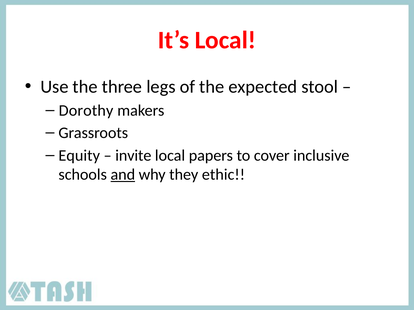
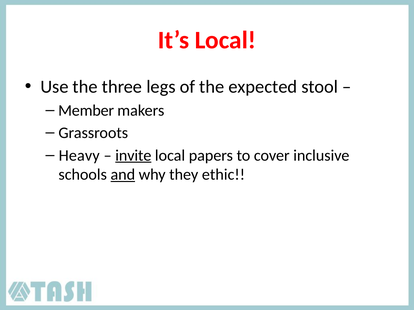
Dorothy: Dorothy -> Member (86, 111)
Equity: Equity -> Heavy (79, 156)
invite underline: none -> present (133, 156)
